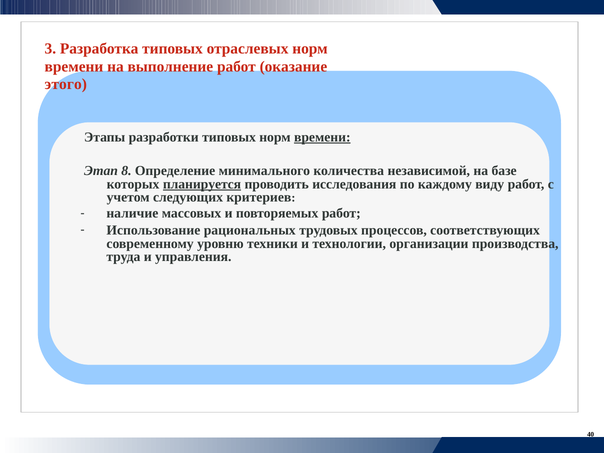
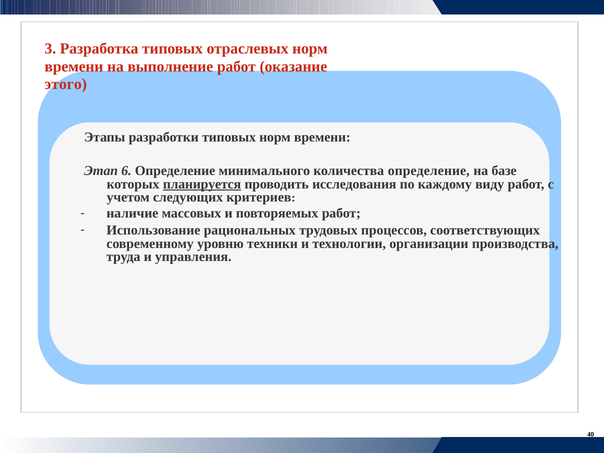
времени underline: present -> none (322, 137)
8: 8 -> 6 (126, 171)
количества независимой: независимой -> определение (429, 171)
